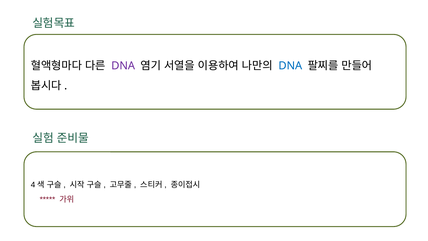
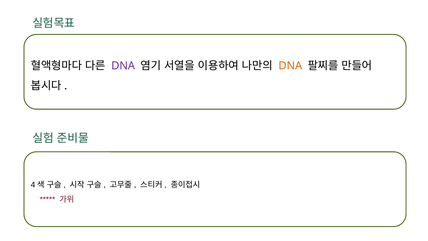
DNA colour: blue -> orange (290, 66)
